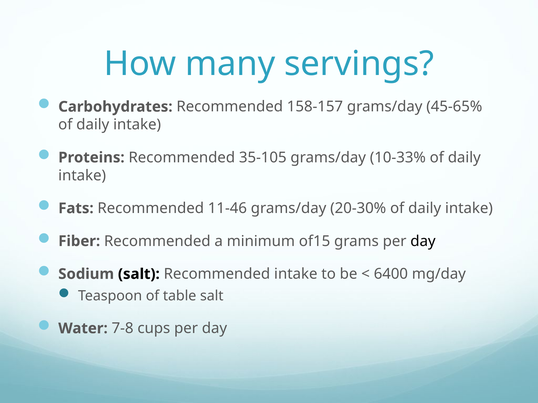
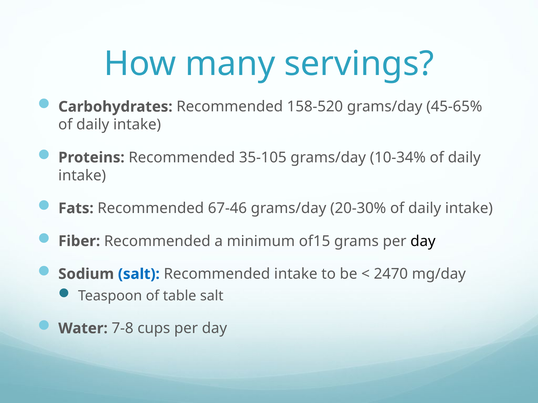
158-157: 158-157 -> 158-520 (315, 107)
10-33%: 10-33% -> 10-34% (398, 158)
11-46: 11-46 -> 67-46 (227, 209)
salt colour: black -> blue (139, 274)
6400: 6400 -> 2470 (391, 274)
